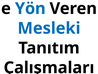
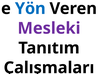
Mesleki colour: blue -> purple (49, 28)
